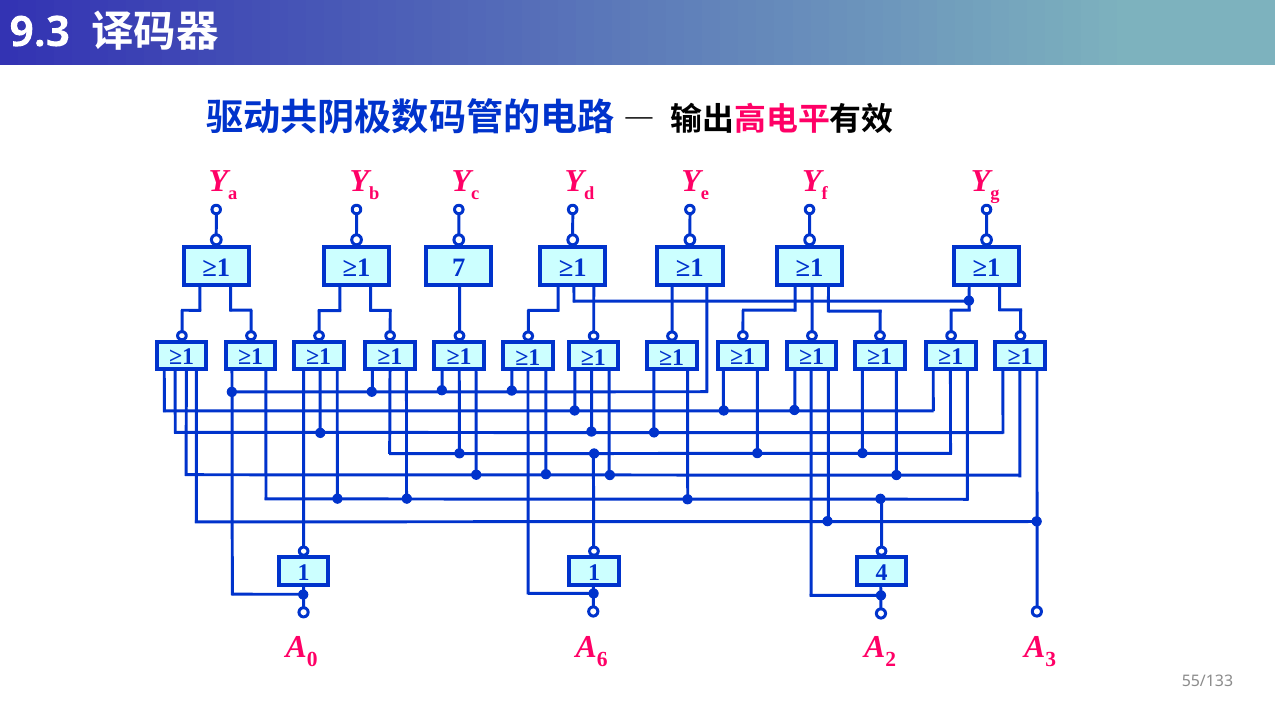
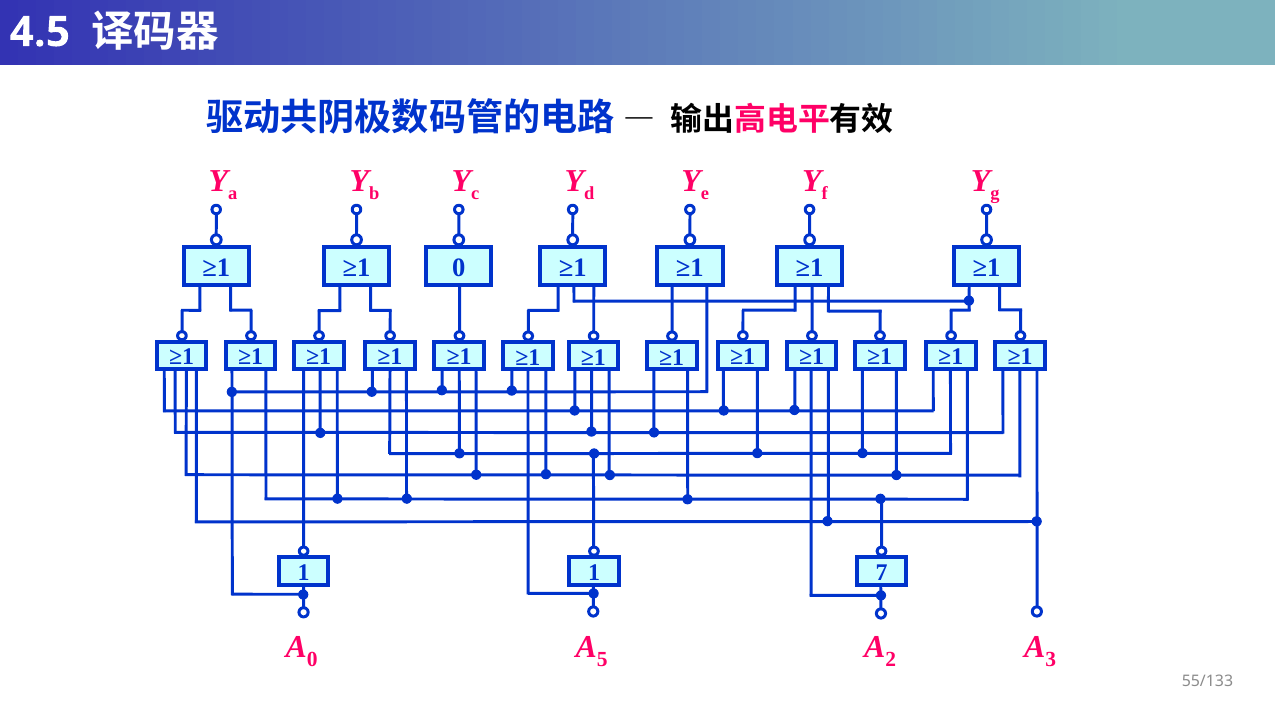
9.3: 9.3 -> 4.5 (40, 32)
≥1 7: 7 -> 0 (459, 268)
4: 4 -> 7 (882, 573)
6: 6 -> 5 (602, 660)
